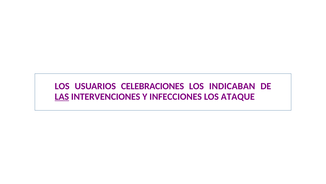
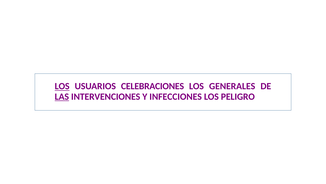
LOS underline: none -> present (62, 86)
INDICABAN: INDICABAN -> GENERALES (232, 86)
ATAQUE: ATAQUE -> PELIGRO (238, 96)
